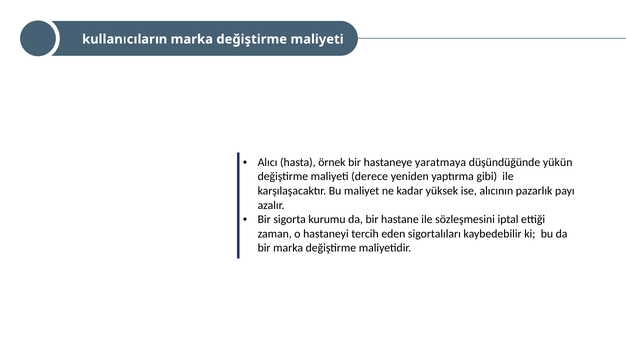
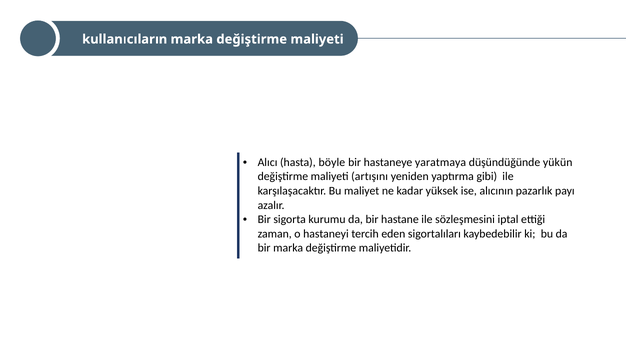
örnek: örnek -> böyle (332, 162)
derece: derece -> artışını (370, 177)
